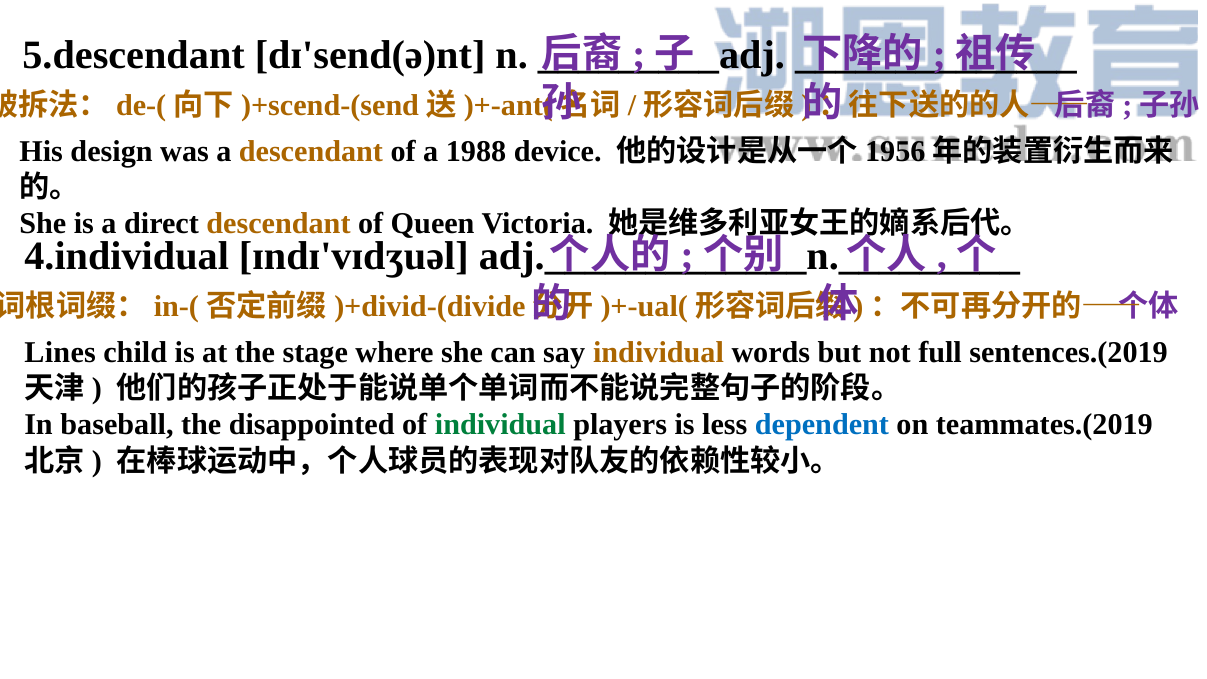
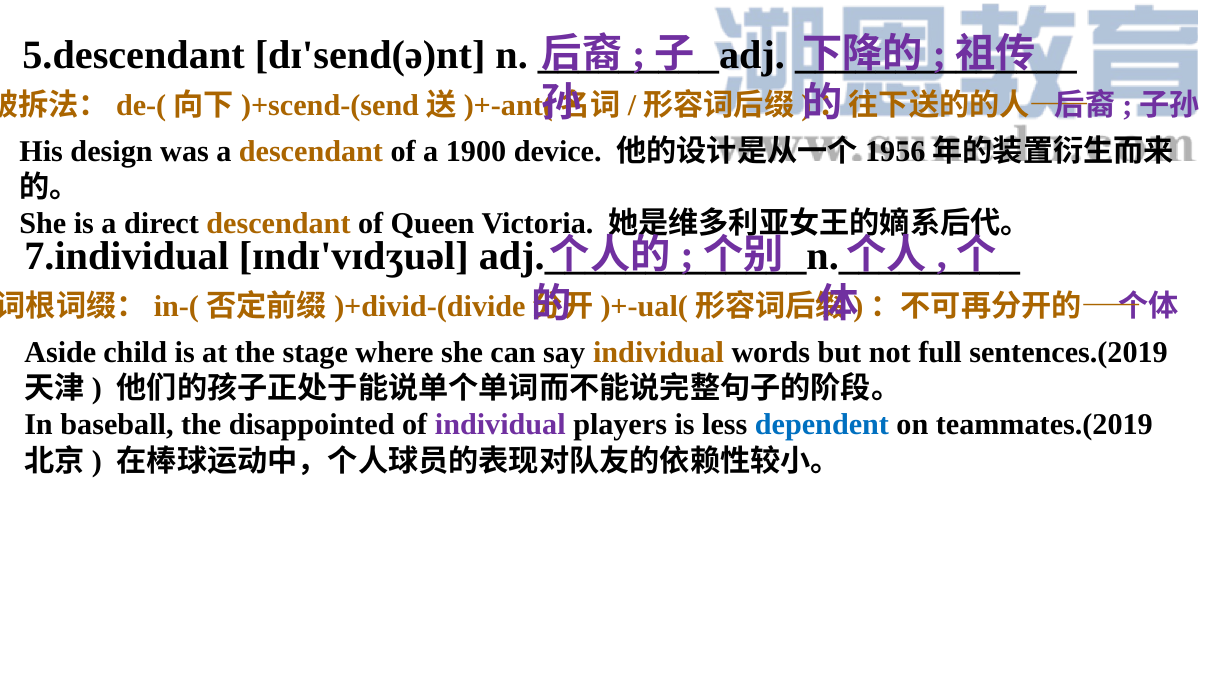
1988: 1988 -> 1900 (476, 152)
4.individual: 4.individual -> 7.individual (127, 256)
Lines: Lines -> Aside (60, 352)
individual colour: green -> purple (500, 425)
